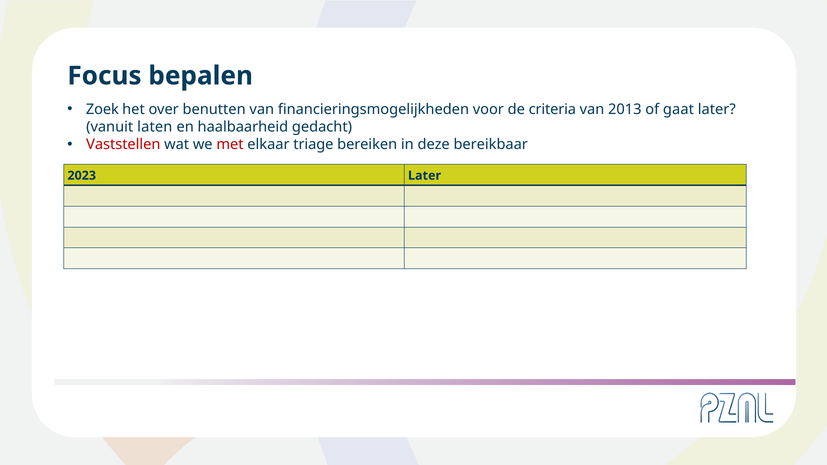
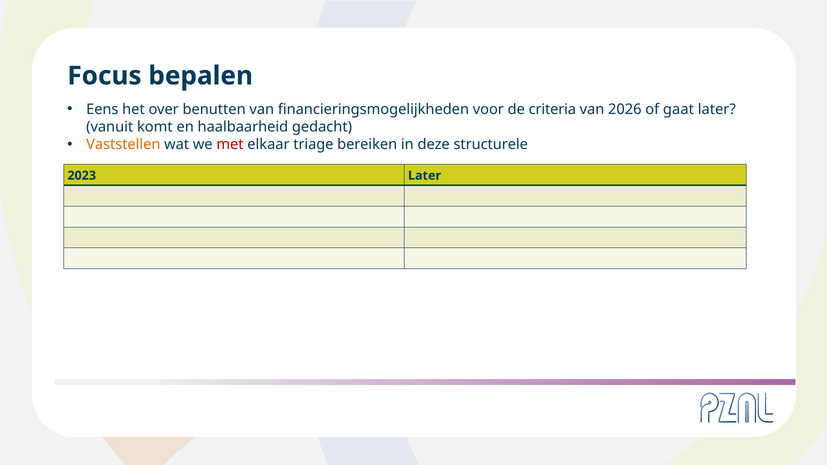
Zoek: Zoek -> Eens (102, 109)
2013: 2013 -> 2026 (625, 109)
laten: laten -> komt (155, 127)
Vaststellen colour: red -> orange (123, 145)
bereikbaar: bereikbaar -> structurele (491, 145)
